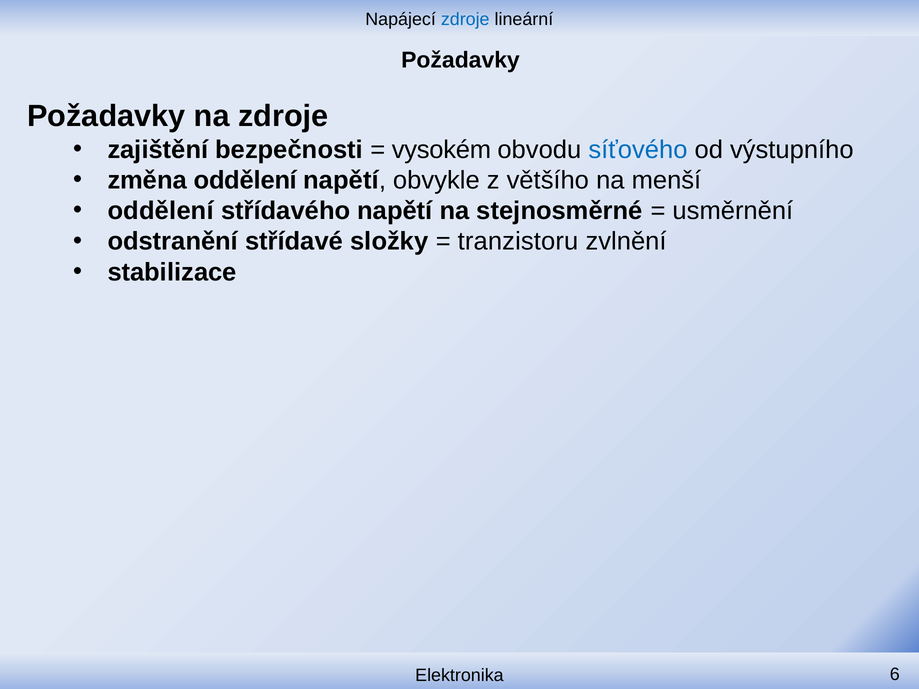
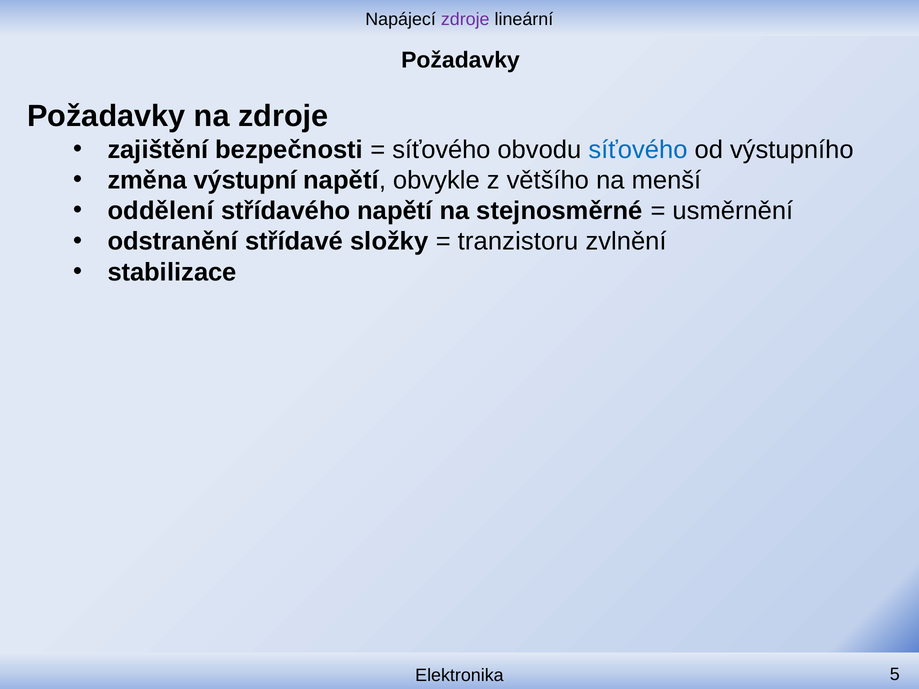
zdroje colour: blue -> purple (465, 19)
vysokém: vysokém -> síťového (441, 150)
změna oddělení: oddělení -> výstupní (245, 180)
6: 6 -> 5 (895, 675)
